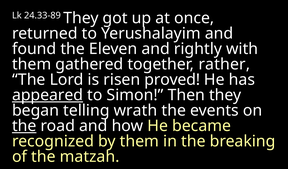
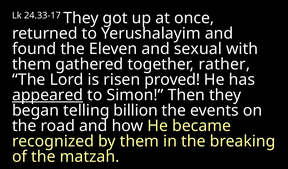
24.33-89: 24.33-89 -> 24.33-17 (42, 15)
rightly: rightly -> sexual (198, 49)
wrath: wrath -> billion (136, 110)
the underline: present -> none (24, 126)
